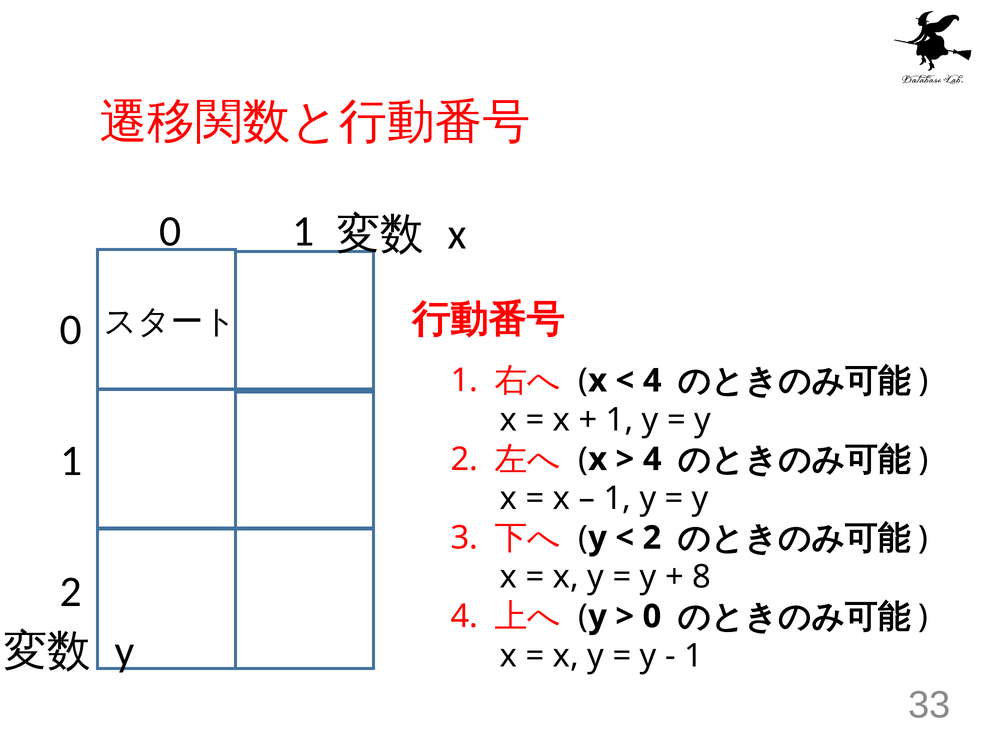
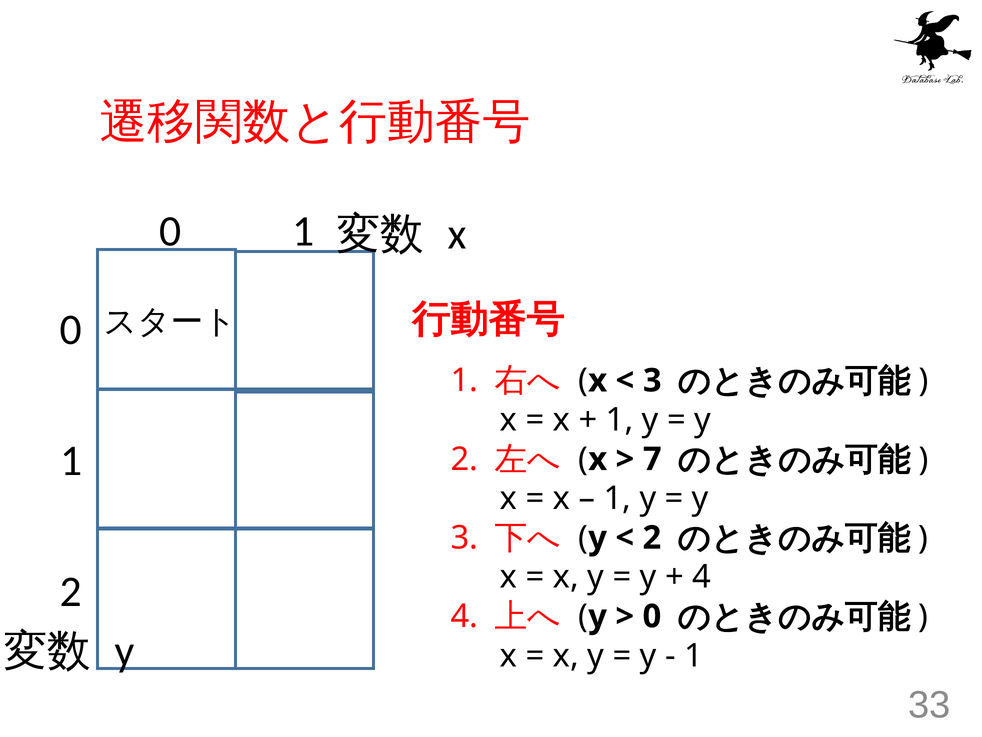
4: 4 -> 3 (652, 380)
4: 4 -> 7 (652, 459)
8: 8 -> 4 (702, 577)
